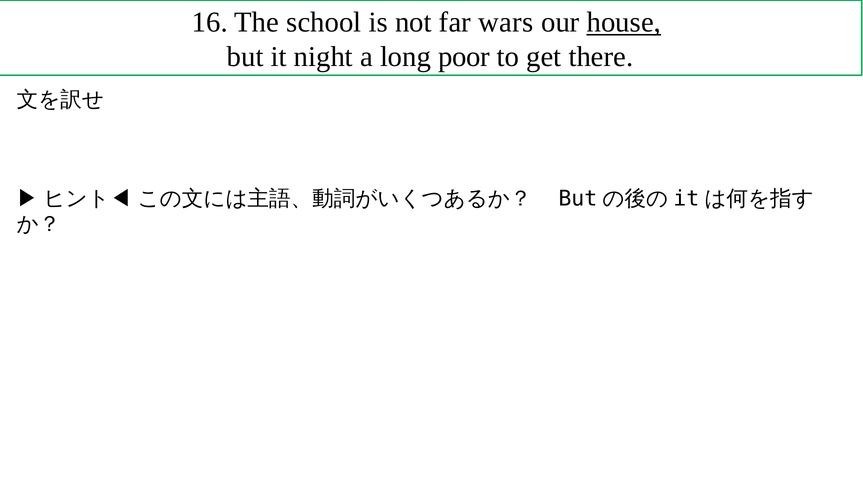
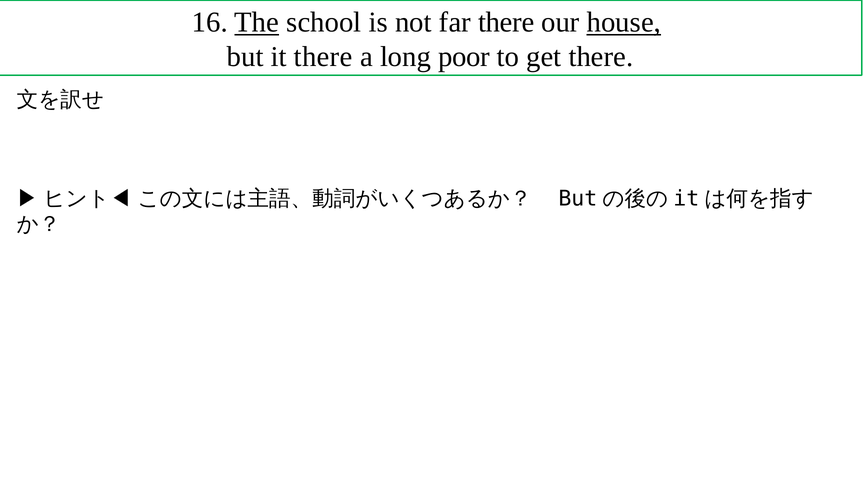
The underline: none -> present (257, 22)
far wars: wars -> there (506, 22)
it night: night -> there (323, 57)
